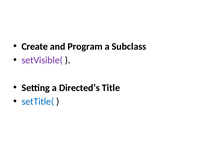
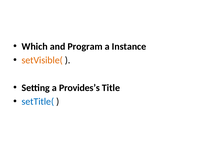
Create: Create -> Which (35, 46)
Subclass: Subclass -> Instance (129, 46)
setVisible( colour: purple -> orange (42, 60)
Directed’s: Directed’s -> Provides’s (79, 88)
